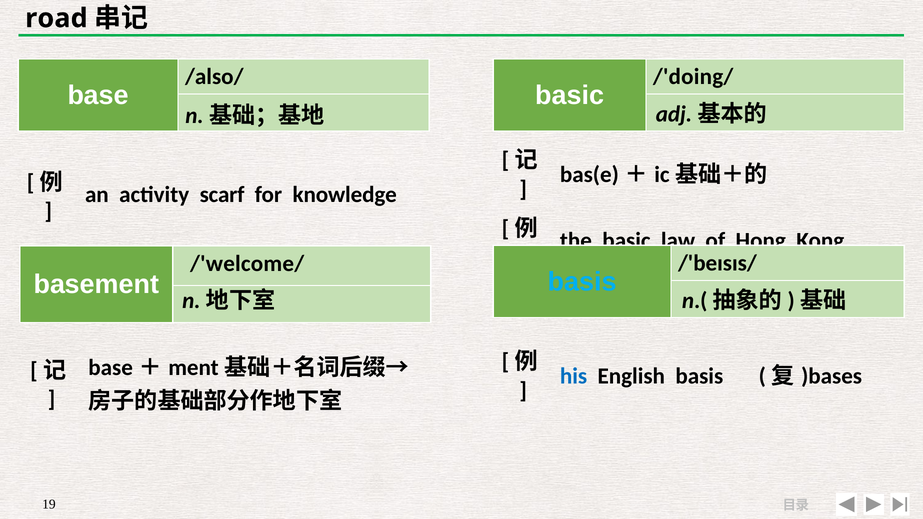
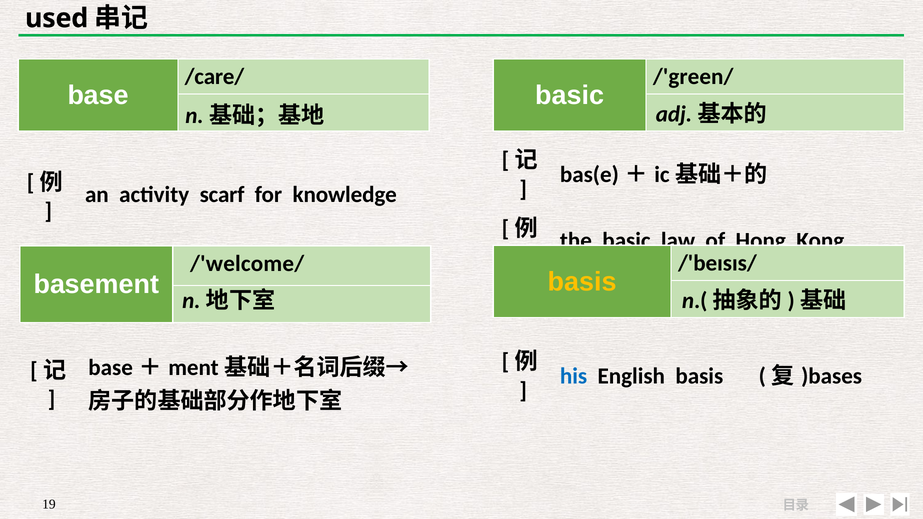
road: road -> used (57, 18)
/also/: /also/ -> /care/ (214, 77)
/'doing/: /'doing/ -> /'green/ (693, 77)
basis colour: light blue -> yellow (582, 282)
